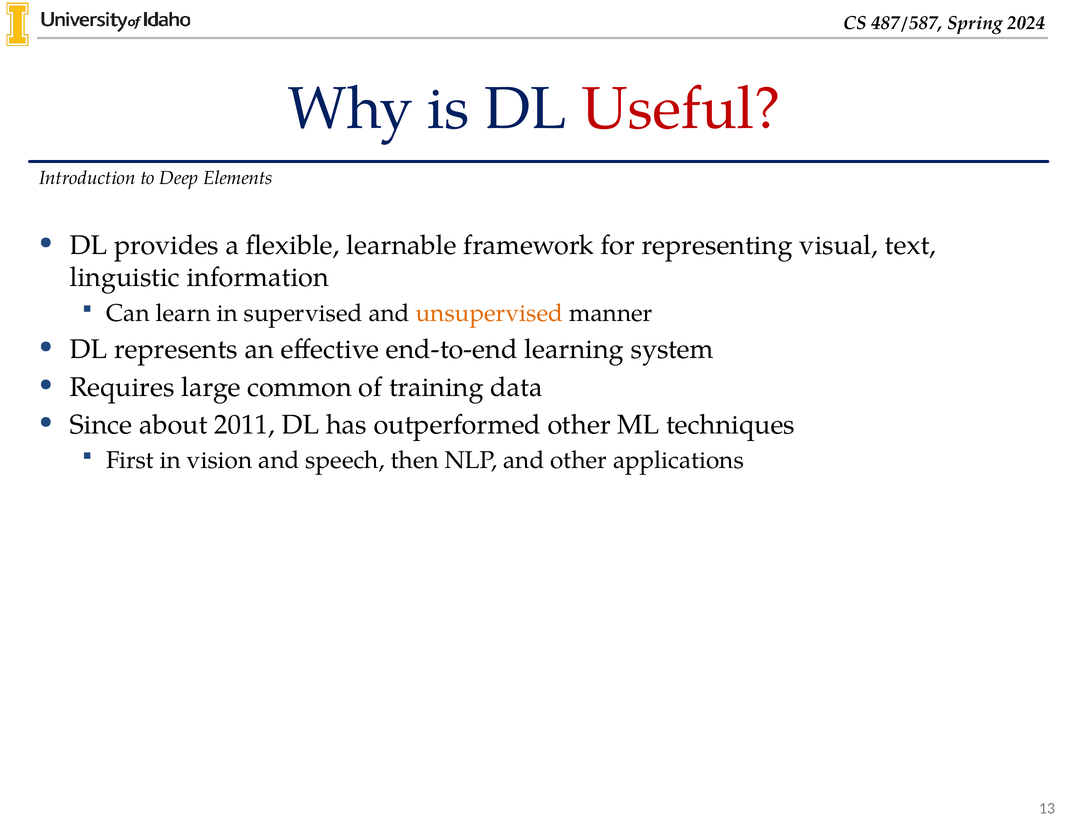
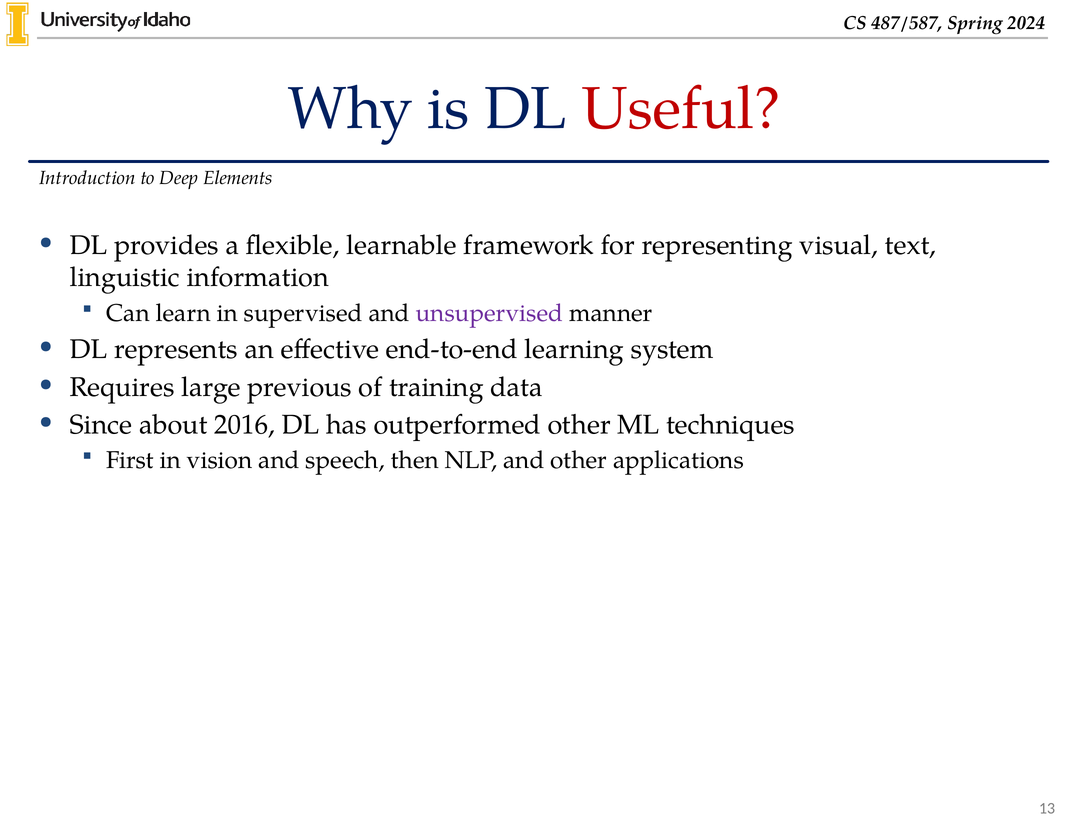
unsupervised colour: orange -> purple (489, 313)
common: common -> previous (300, 387)
2011: 2011 -> 2016 (245, 425)
